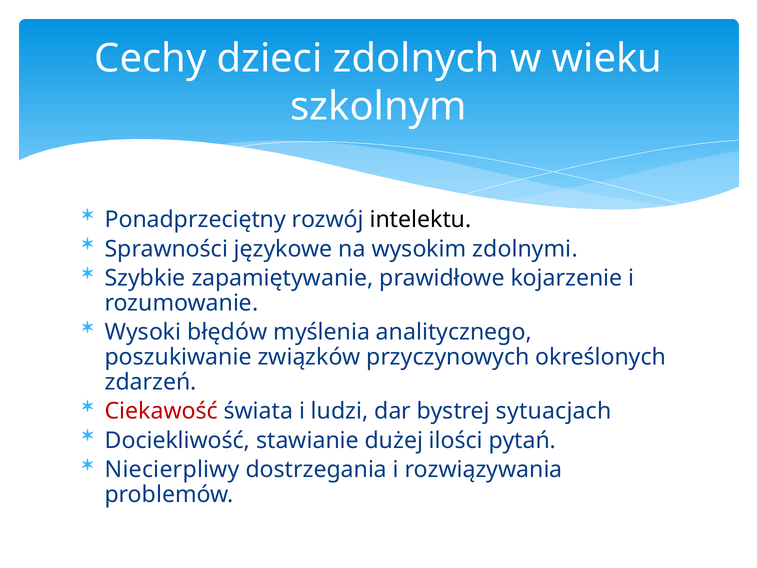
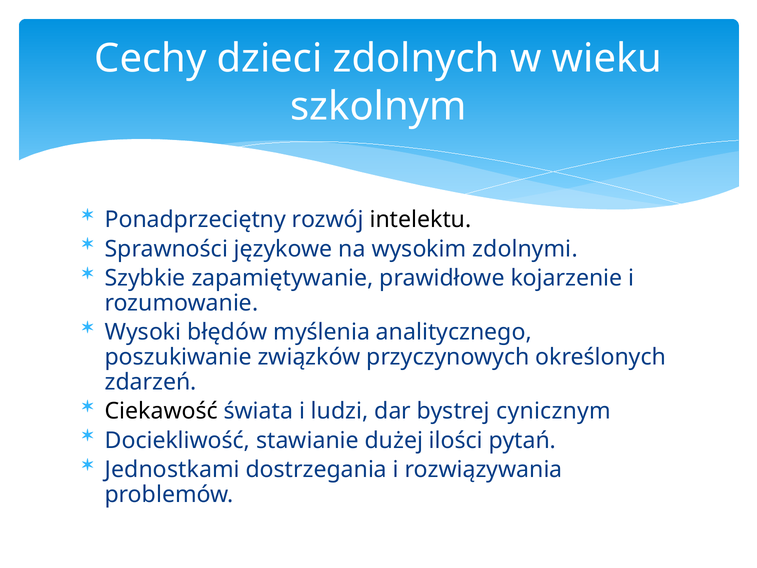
Ciekawość colour: red -> black (161, 411)
sytuacjach: sytuacjach -> cynicznym (554, 411)
Niecierpliwy: Niecierpliwy -> Jednostkami (172, 469)
